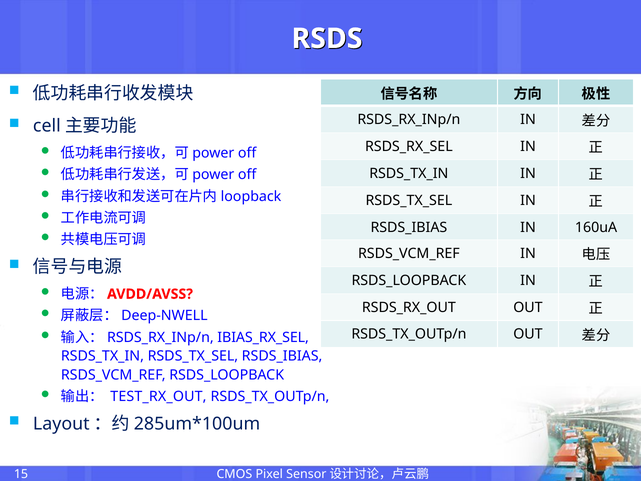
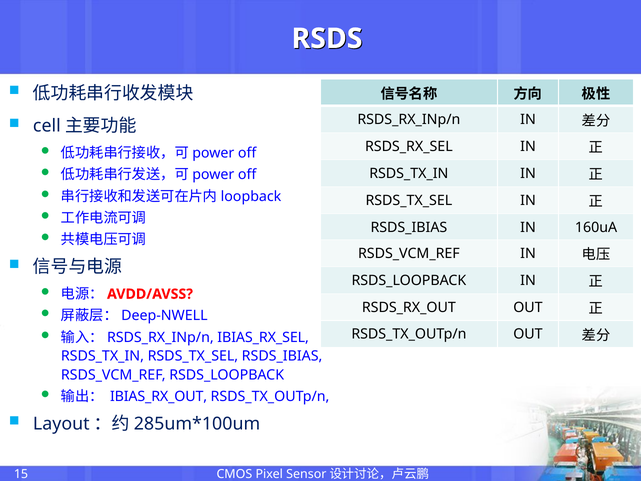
TEST_RX_OUT: TEST_RX_OUT -> IBIAS_RX_OUT (159, 396)
